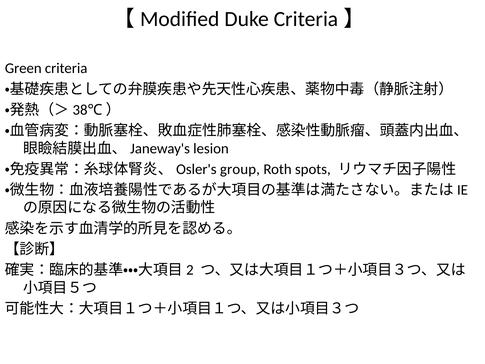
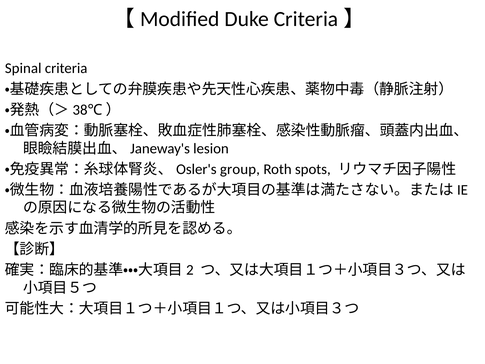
Green: Green -> Spinal (23, 68)
